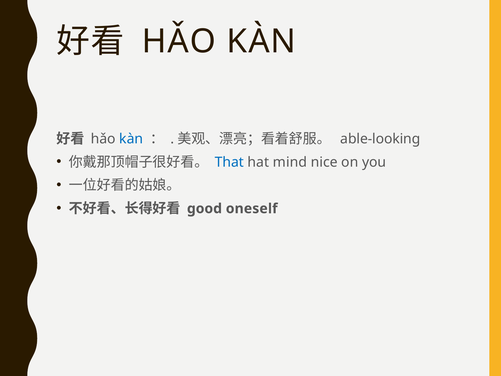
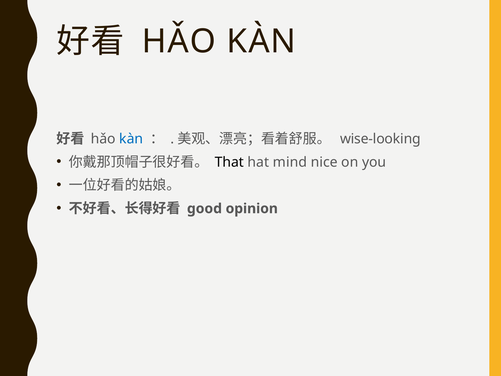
able-looking: able-looking -> wise-looking (380, 139)
That colour: blue -> black (229, 162)
oneself: oneself -> opinion (252, 208)
